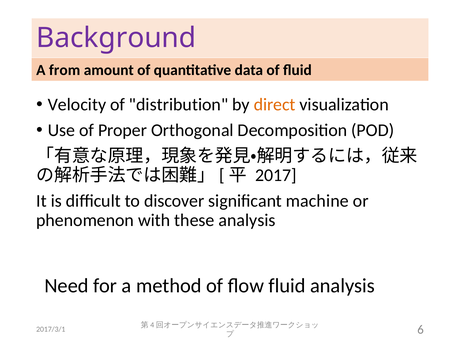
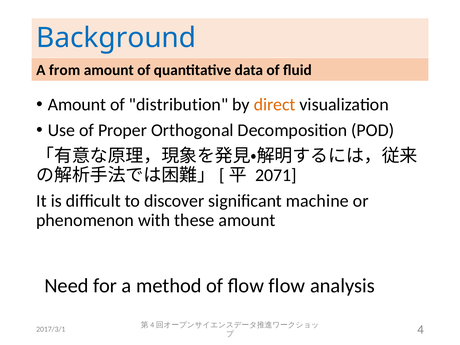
Background colour: purple -> blue (116, 38)
Velocity: Velocity -> Amount (77, 105)
2017: 2017 -> 2071 (276, 175)
these analysis: analysis -> amount (247, 220)
flow fluid: fluid -> flow (287, 286)
6: 6 -> 4 (421, 330)
